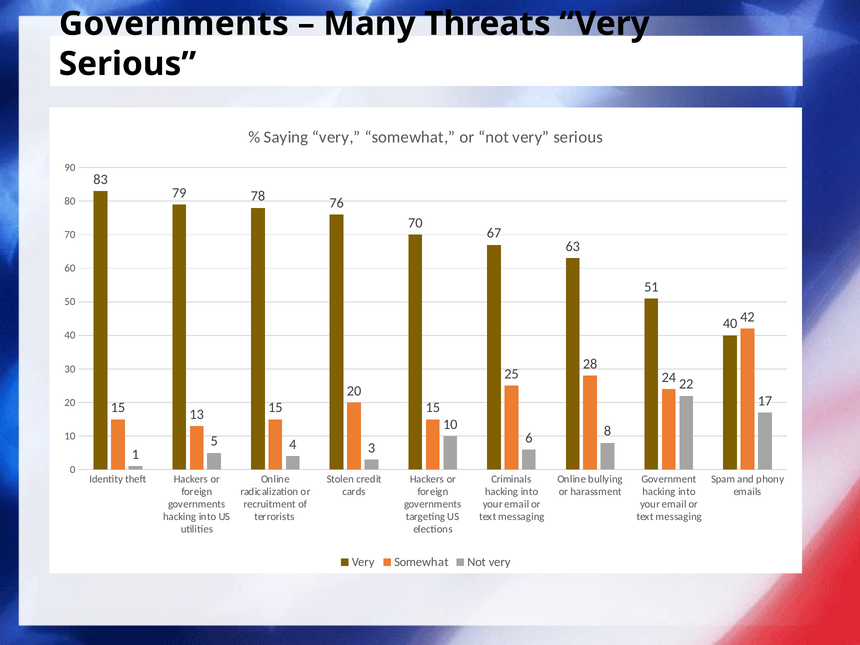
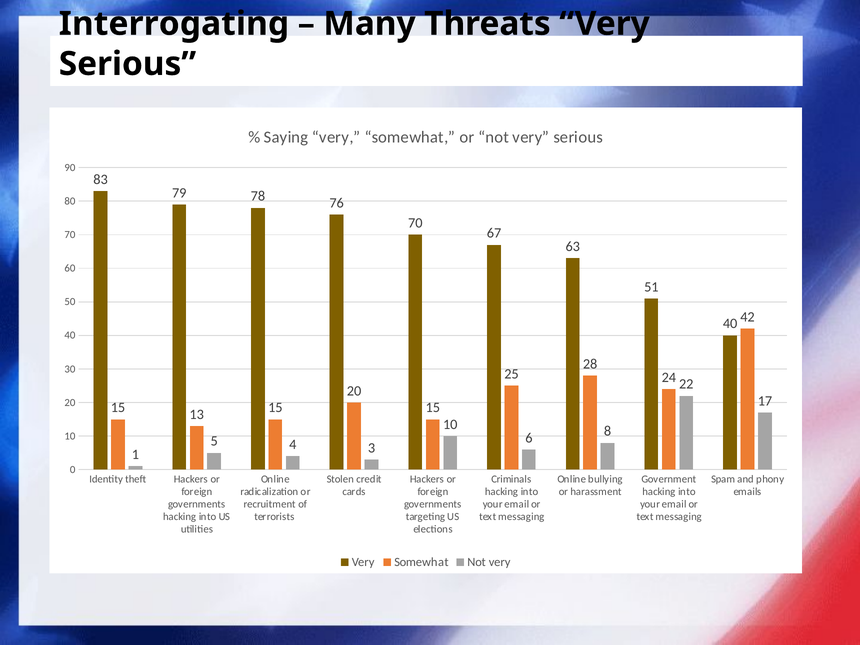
Governments: Governments -> Interrogating (174, 24)
